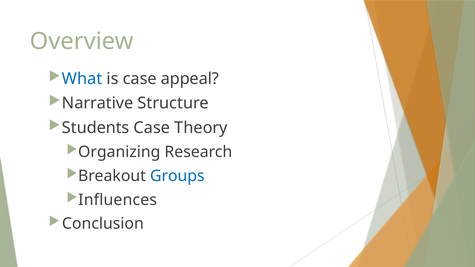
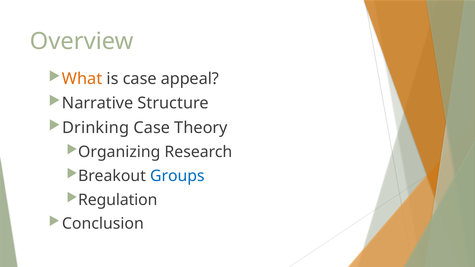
What colour: blue -> orange (82, 79)
Students: Students -> Drinking (96, 128)
Influences: Influences -> Regulation (118, 200)
